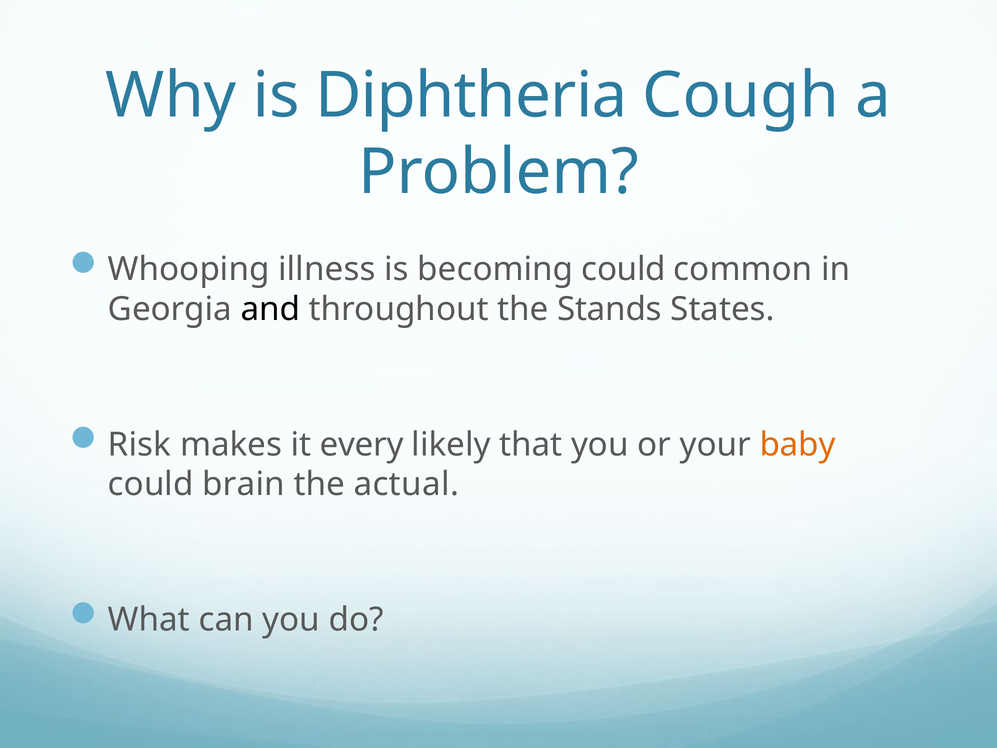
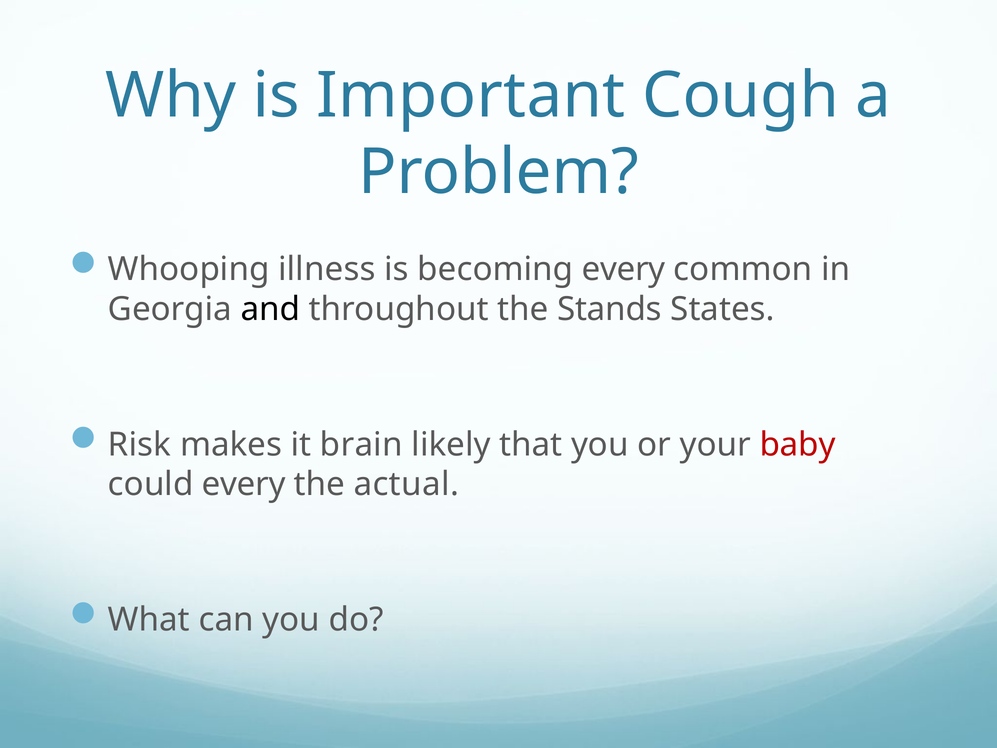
Diphtheria: Diphtheria -> Important (471, 96)
becoming could: could -> every (624, 269)
every: every -> brain (361, 444)
baby colour: orange -> red (798, 444)
could brain: brain -> every (244, 484)
